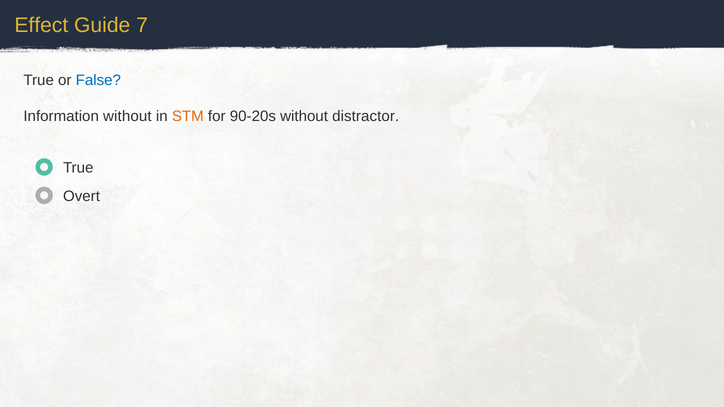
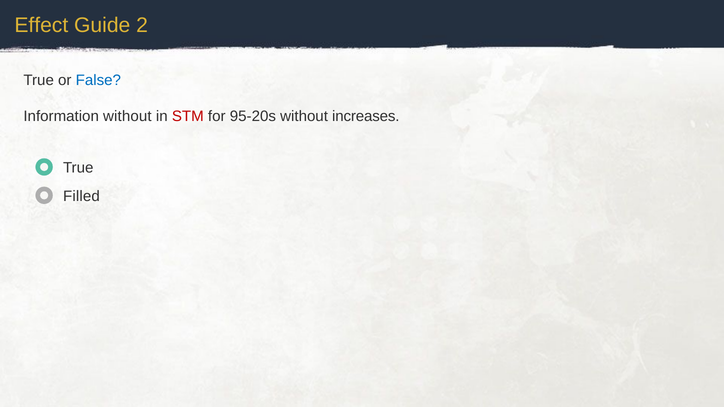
7: 7 -> 2 (142, 25)
STM colour: orange -> red (188, 117)
90-20s: 90-20s -> 95-20s (253, 117)
distractor: distractor -> increases (366, 117)
Overt: Overt -> Filled (81, 196)
